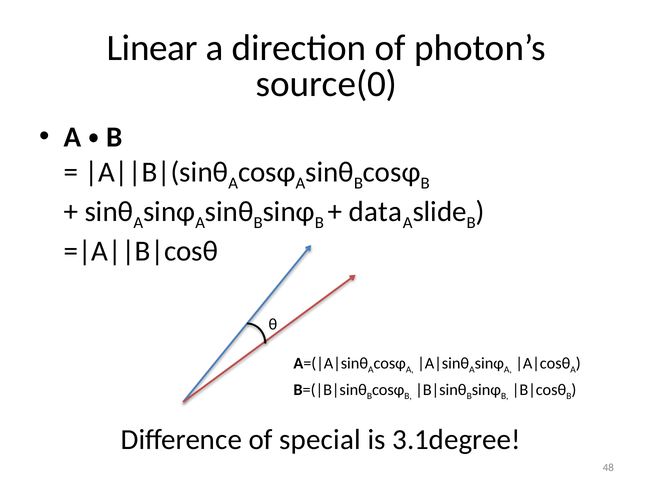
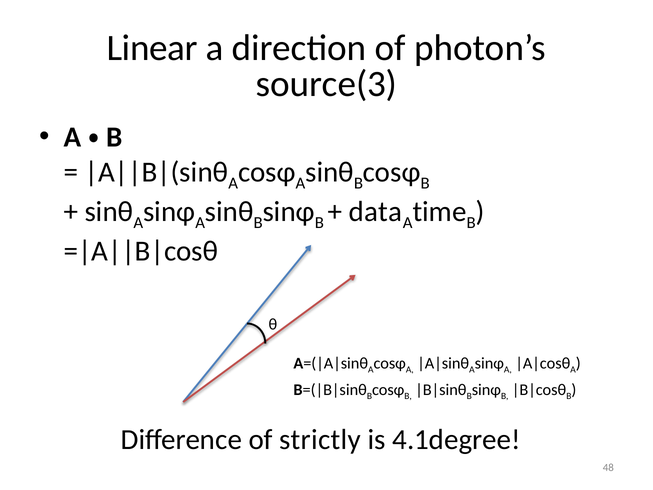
source(0: source(0 -> source(3 (326, 84)
slide: slide -> time (440, 211)
special: special -> strictly (320, 439)
3.1degree: 3.1degree -> 4.1degree (456, 439)
